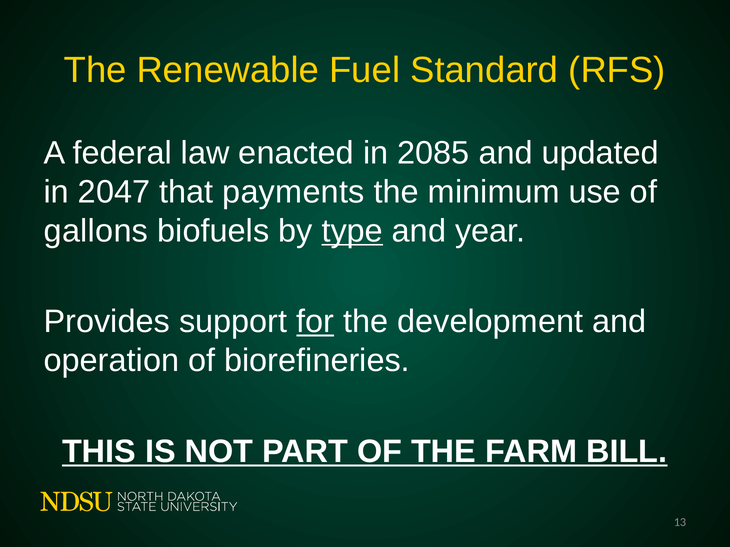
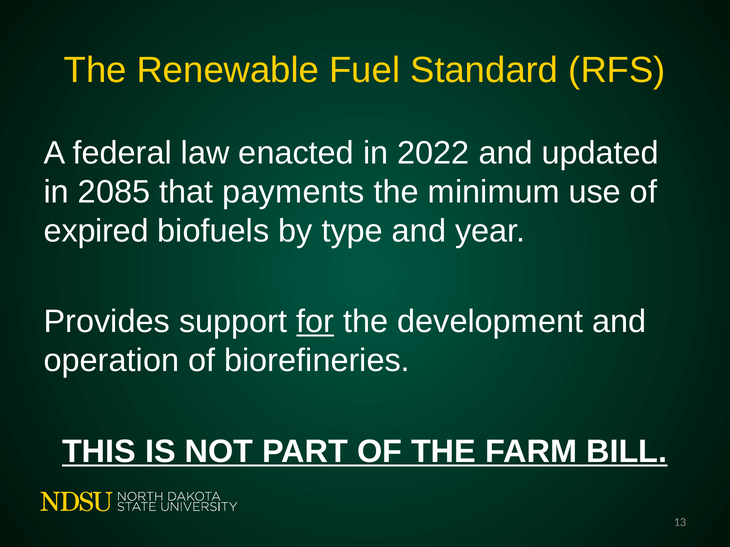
2085: 2085 -> 2022 (433, 153)
2047: 2047 -> 2085 (114, 192)
gallons: gallons -> expired (96, 231)
type underline: present -> none (352, 231)
